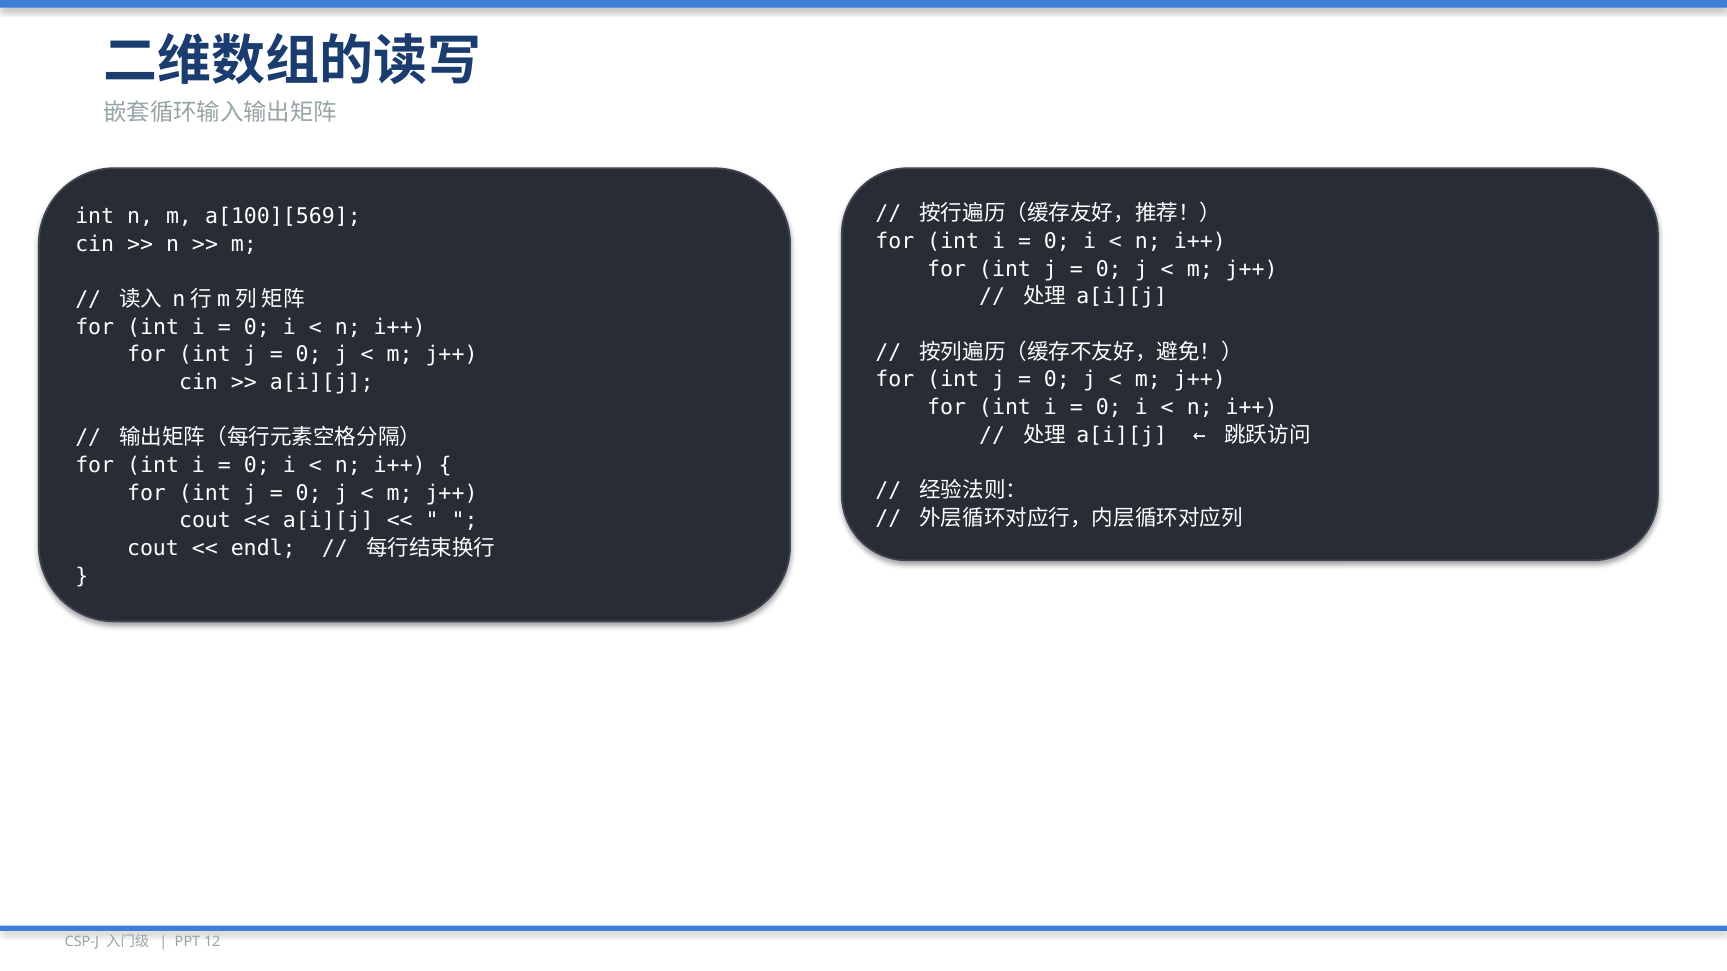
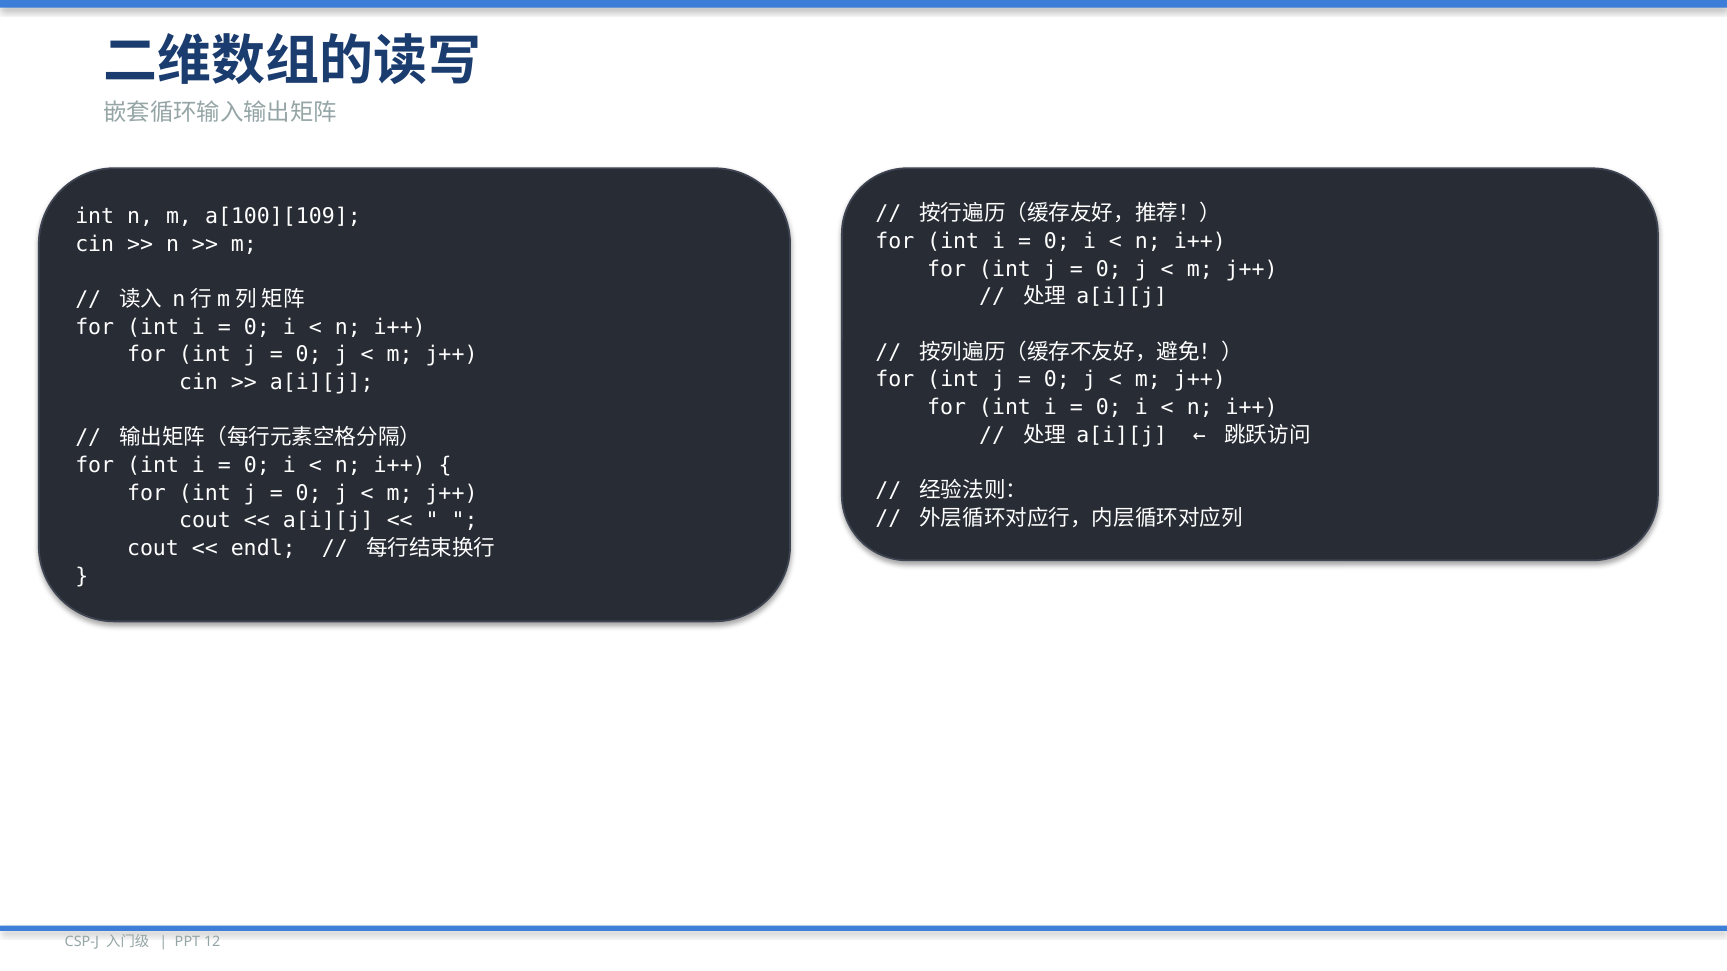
a[100][569: a[100][569 -> a[100][109 (283, 216)
